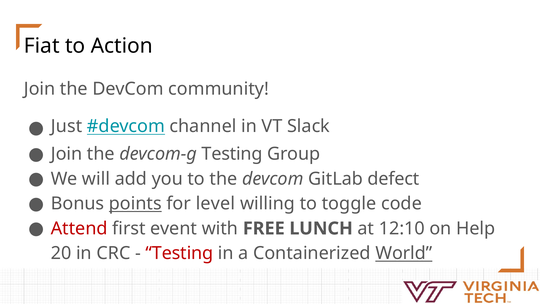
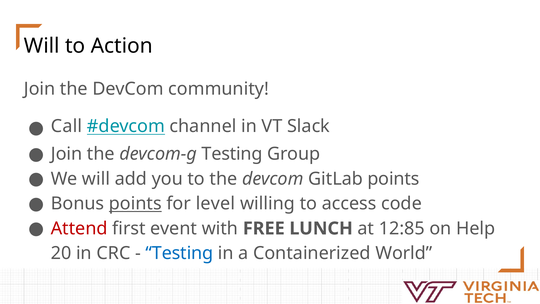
Fiat: Fiat -> Will (42, 46)
Just: Just -> Call (66, 126)
GitLab defect: defect -> points (393, 179)
toggle: toggle -> access (349, 203)
12:10: 12:10 -> 12:85 (402, 228)
Testing colour: red -> blue (179, 253)
World underline: present -> none (404, 253)
